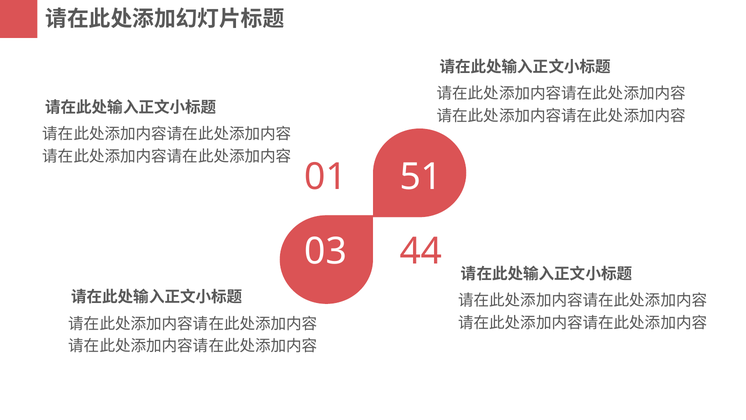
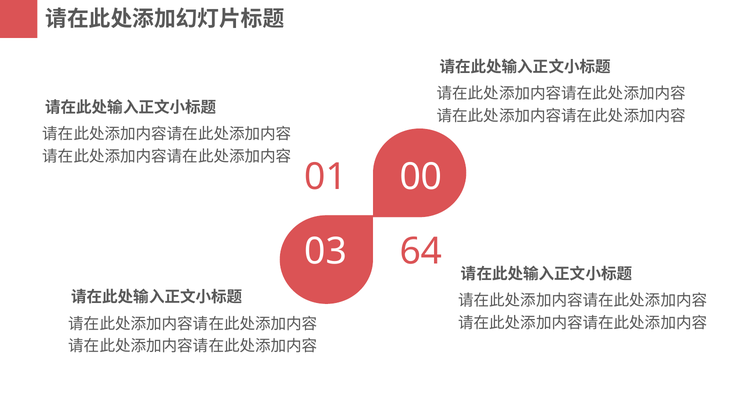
51: 51 -> 00 (421, 177)
44: 44 -> 64 (421, 251)
